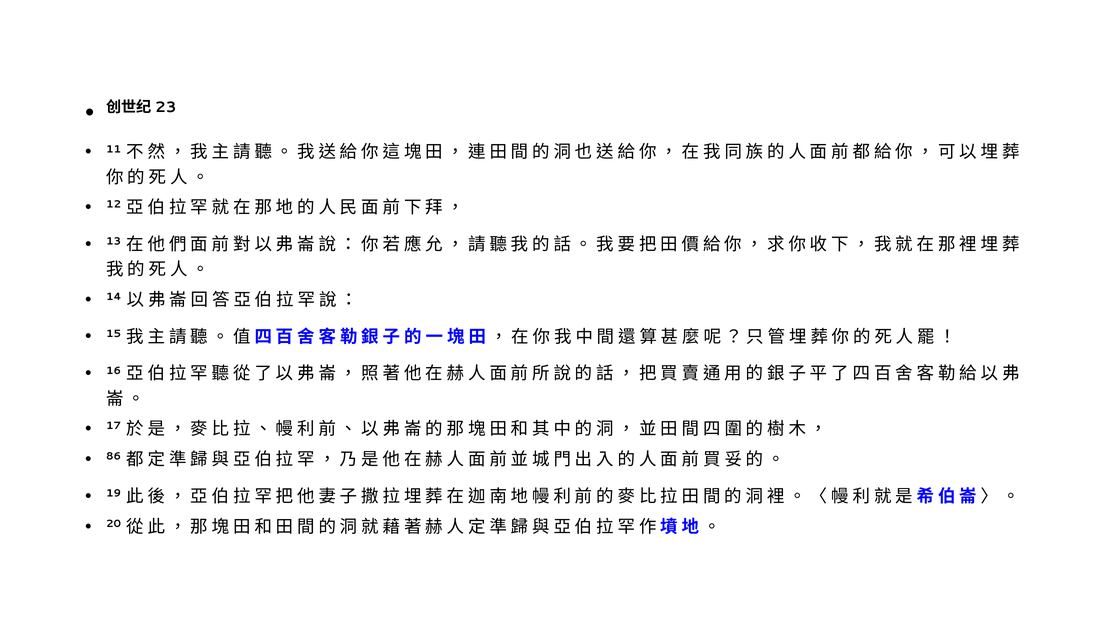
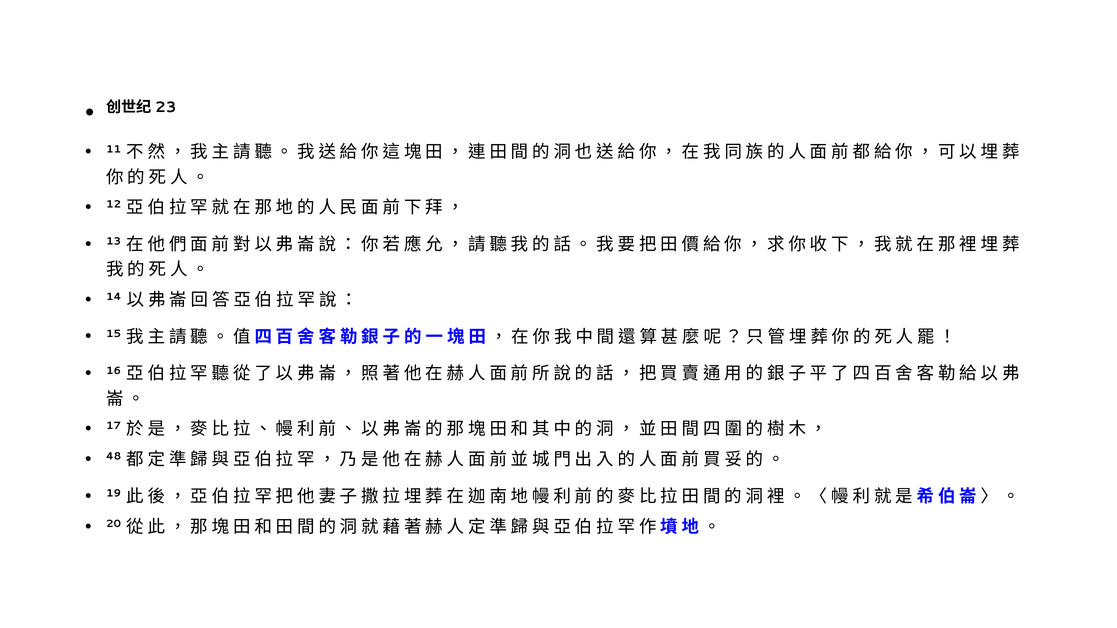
86: 86 -> 48 (114, 457)
